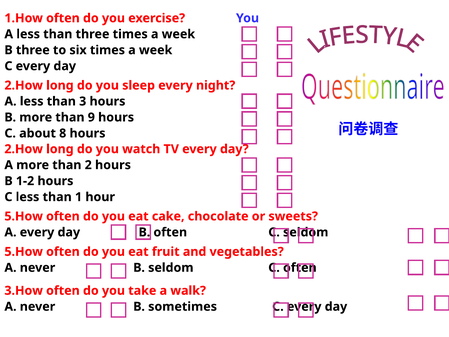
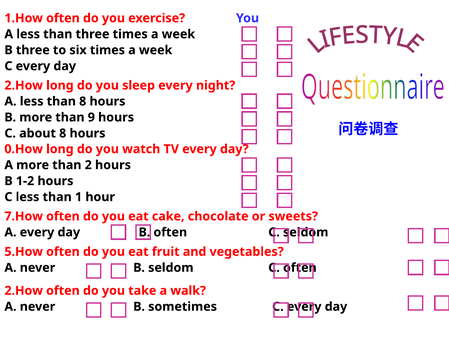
than 3: 3 -> 8 (83, 101)
2.How: 2.How -> 0.How (24, 149)
5.How: 5.How -> 7.How (24, 216)
3.How: 3.How -> 2.How (24, 290)
